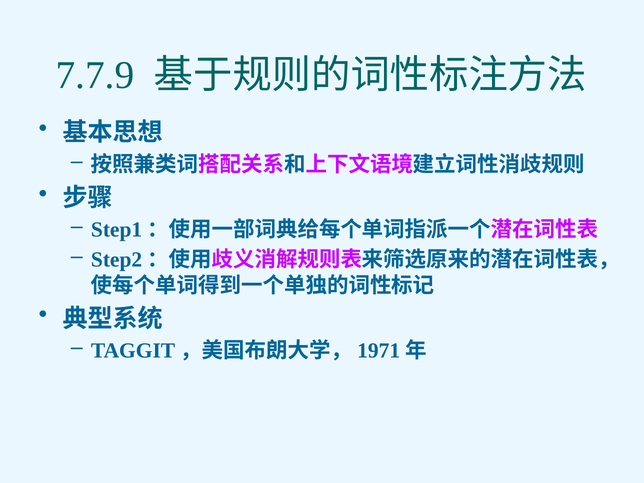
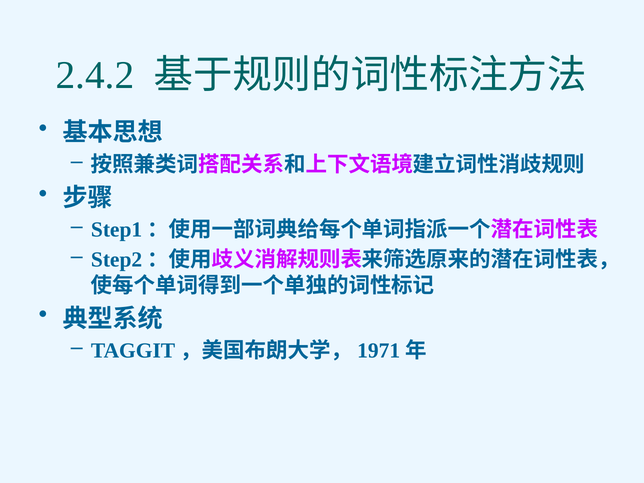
7.7.9: 7.7.9 -> 2.4.2 (95, 75)
